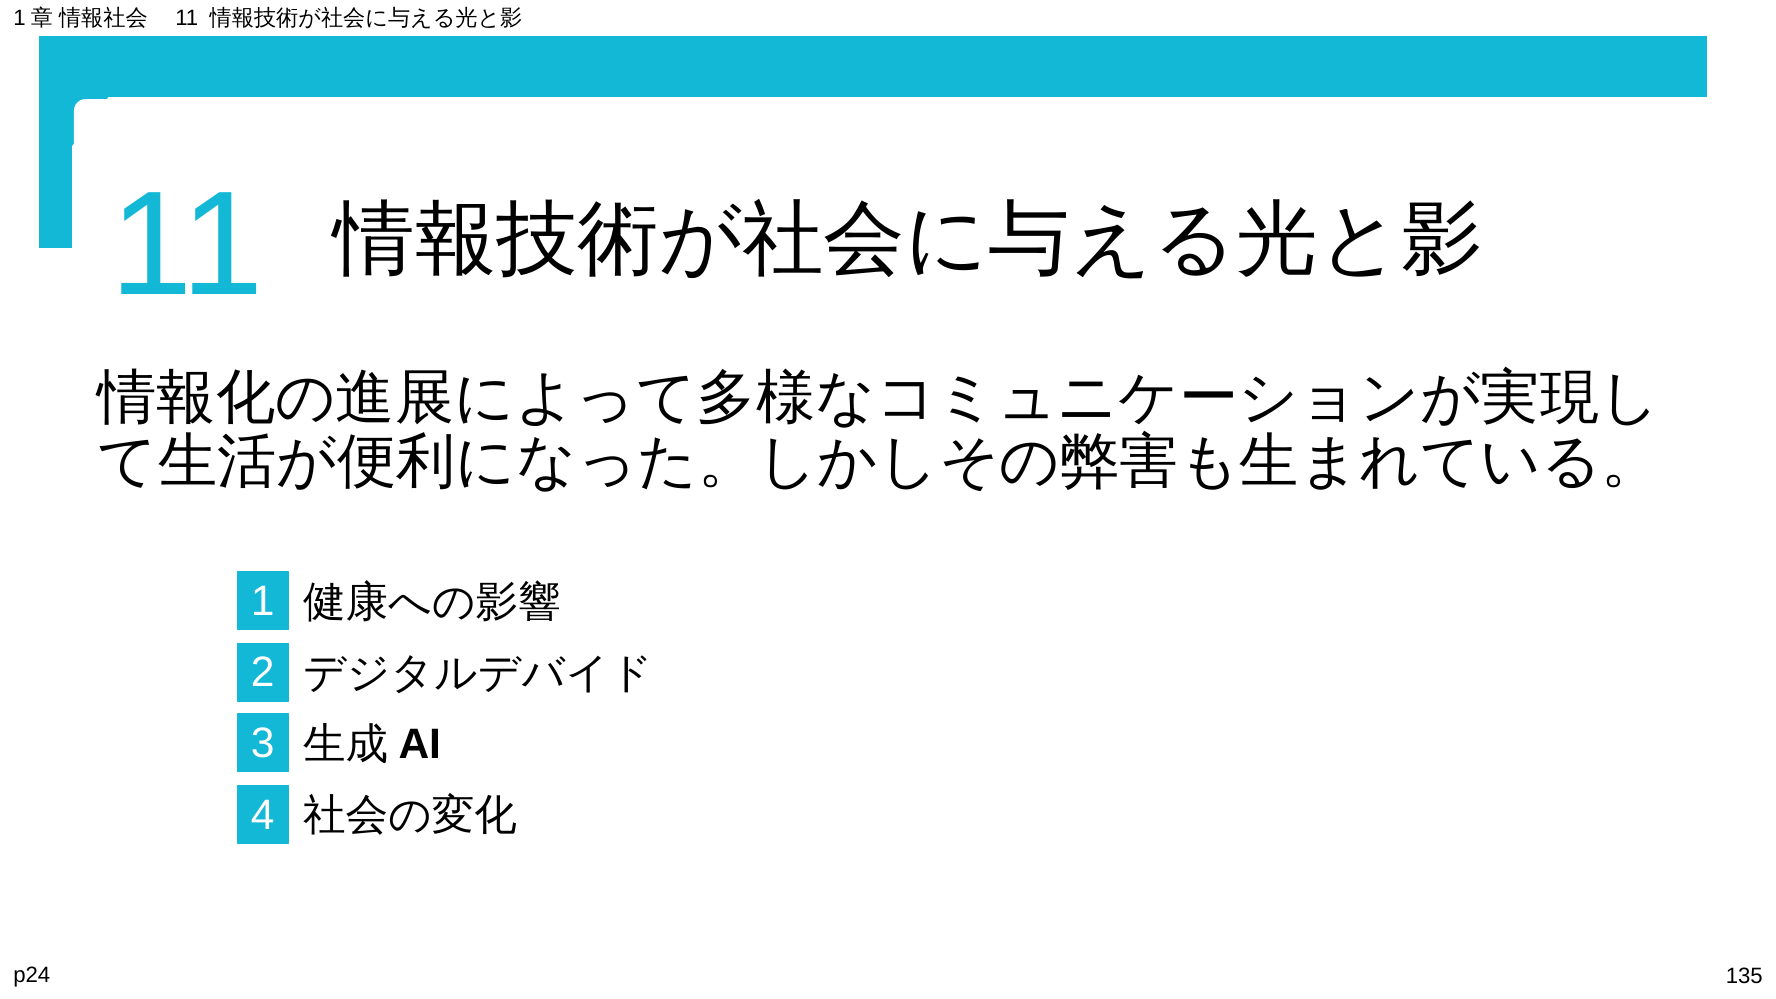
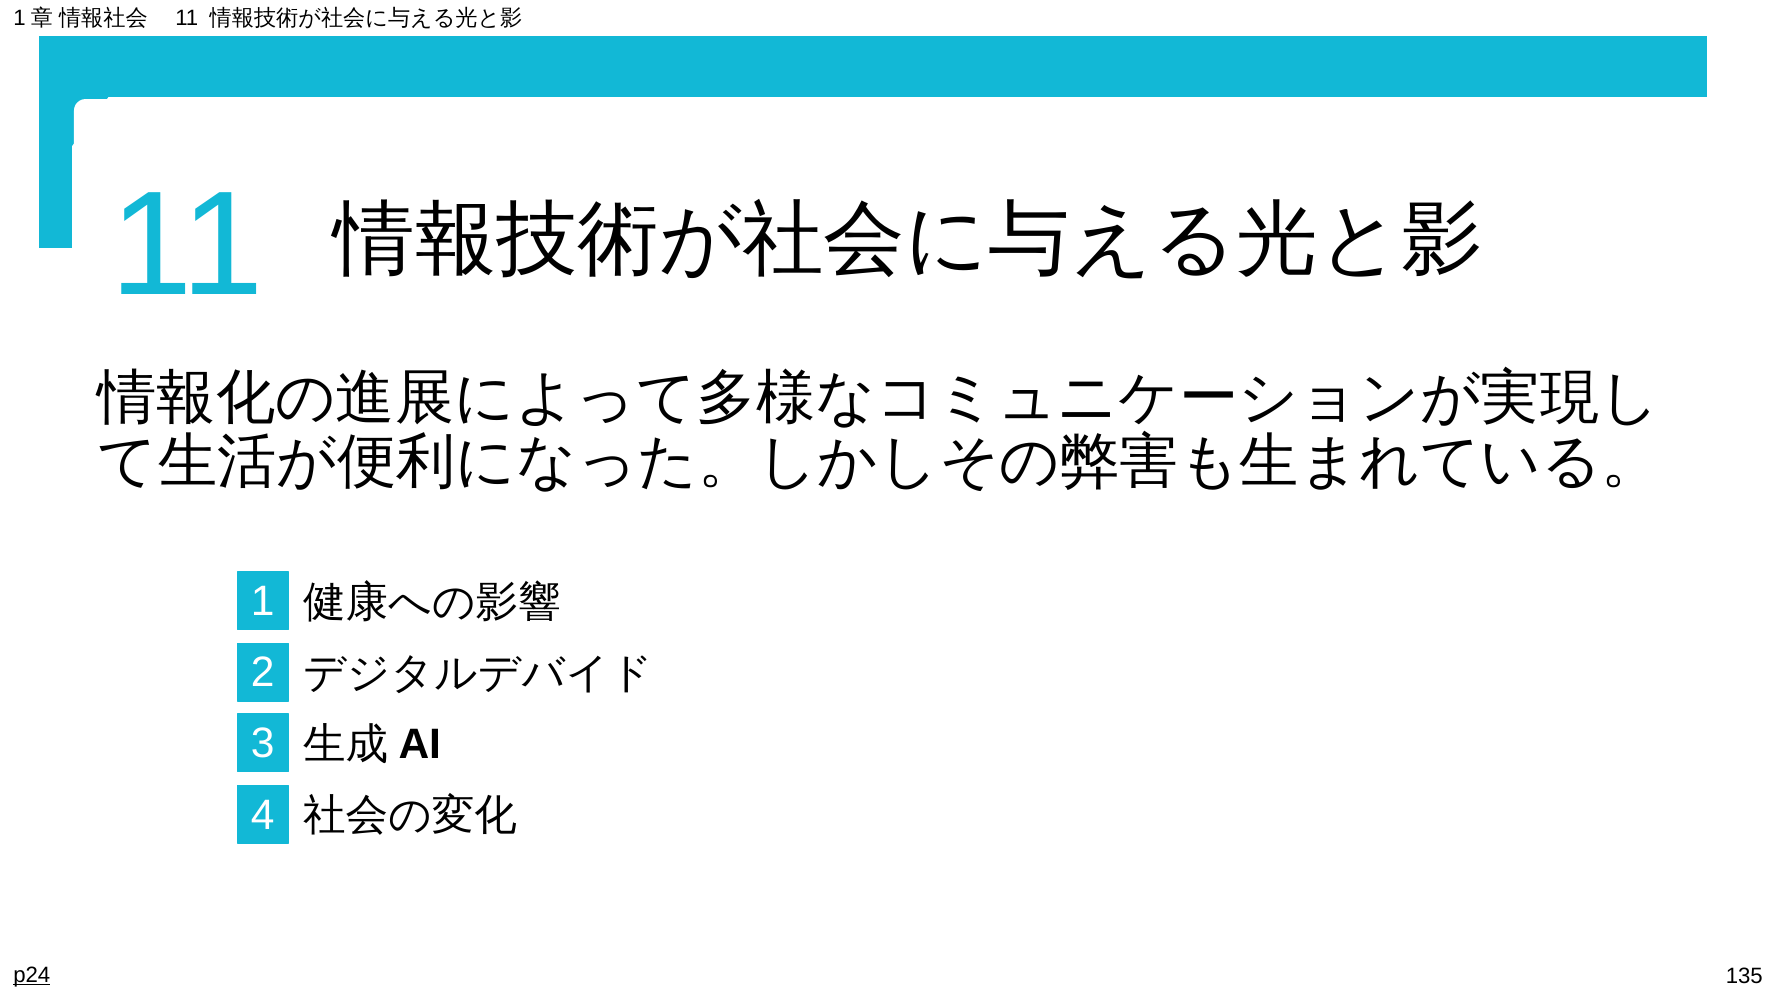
p24 underline: none -> present (32, 975)
